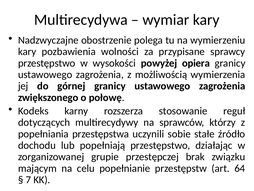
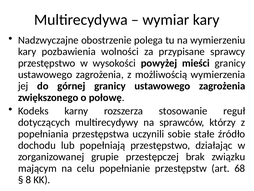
opiera: opiera -> mieści (196, 63)
64: 64 -> 68 (240, 168)
7: 7 -> 8 (28, 179)
